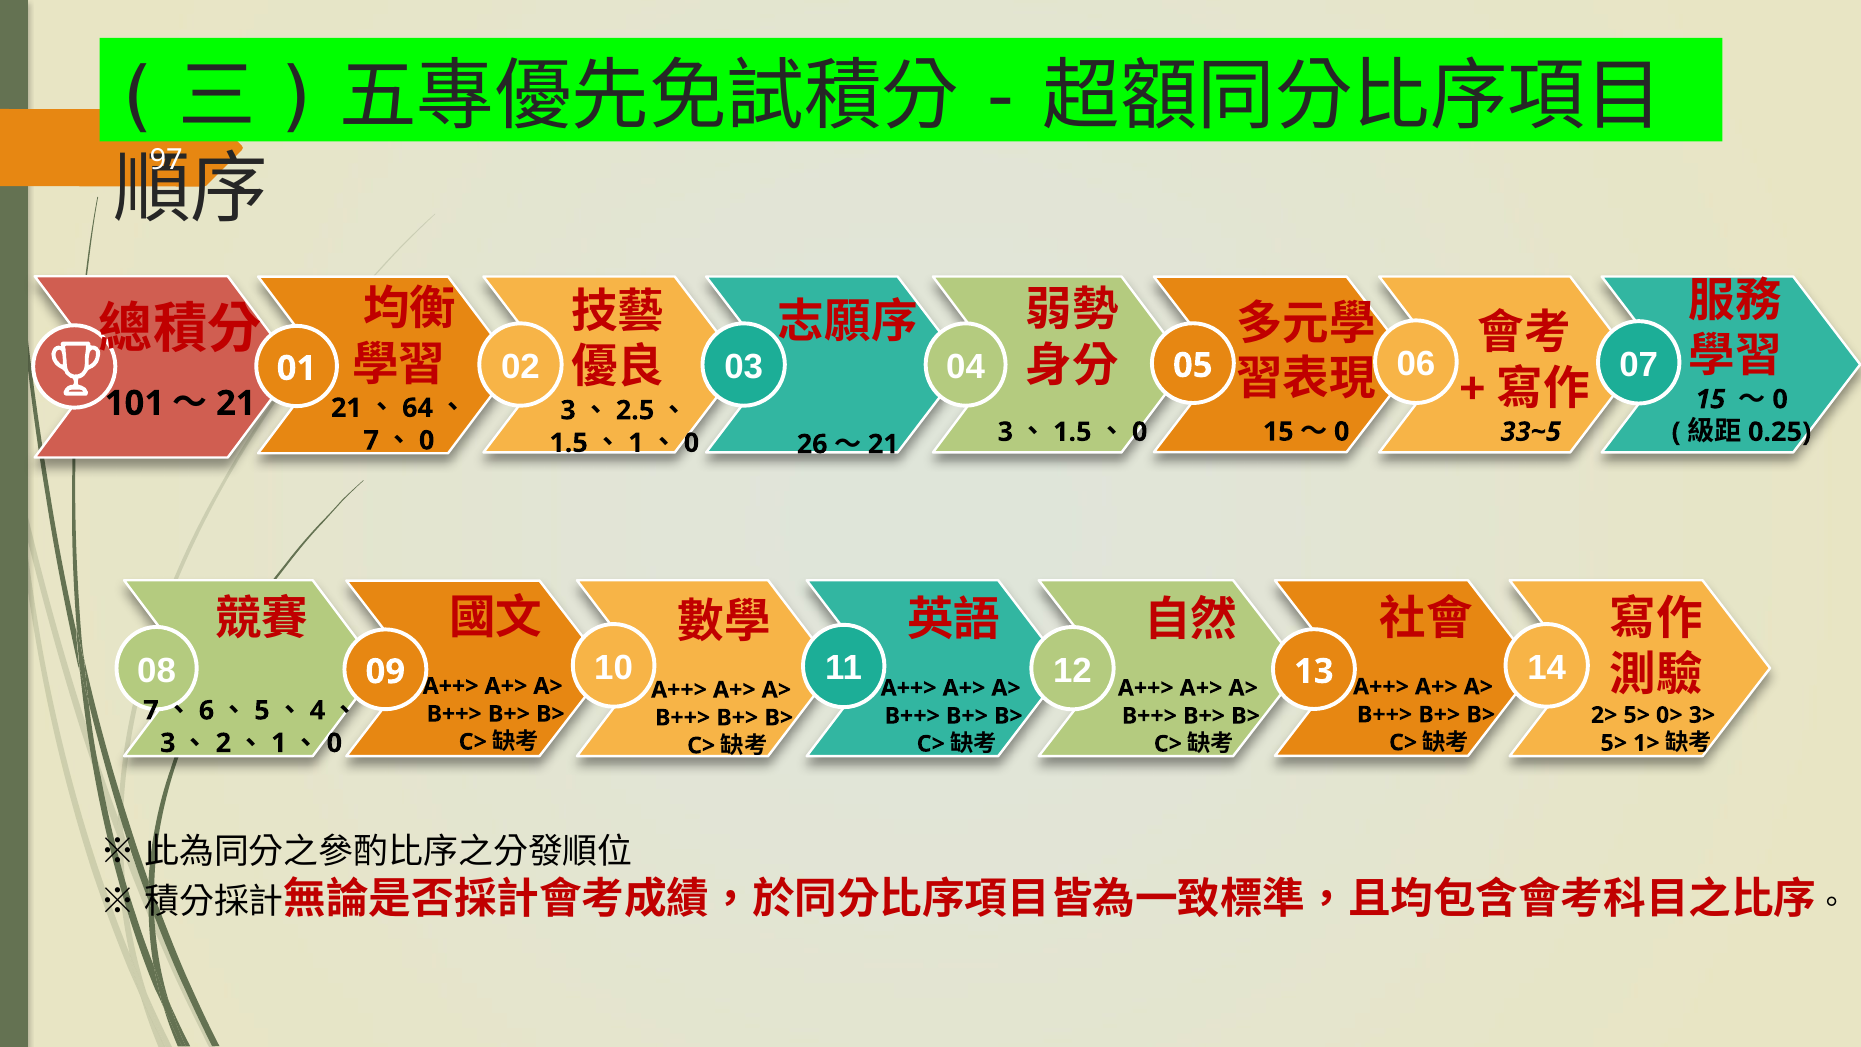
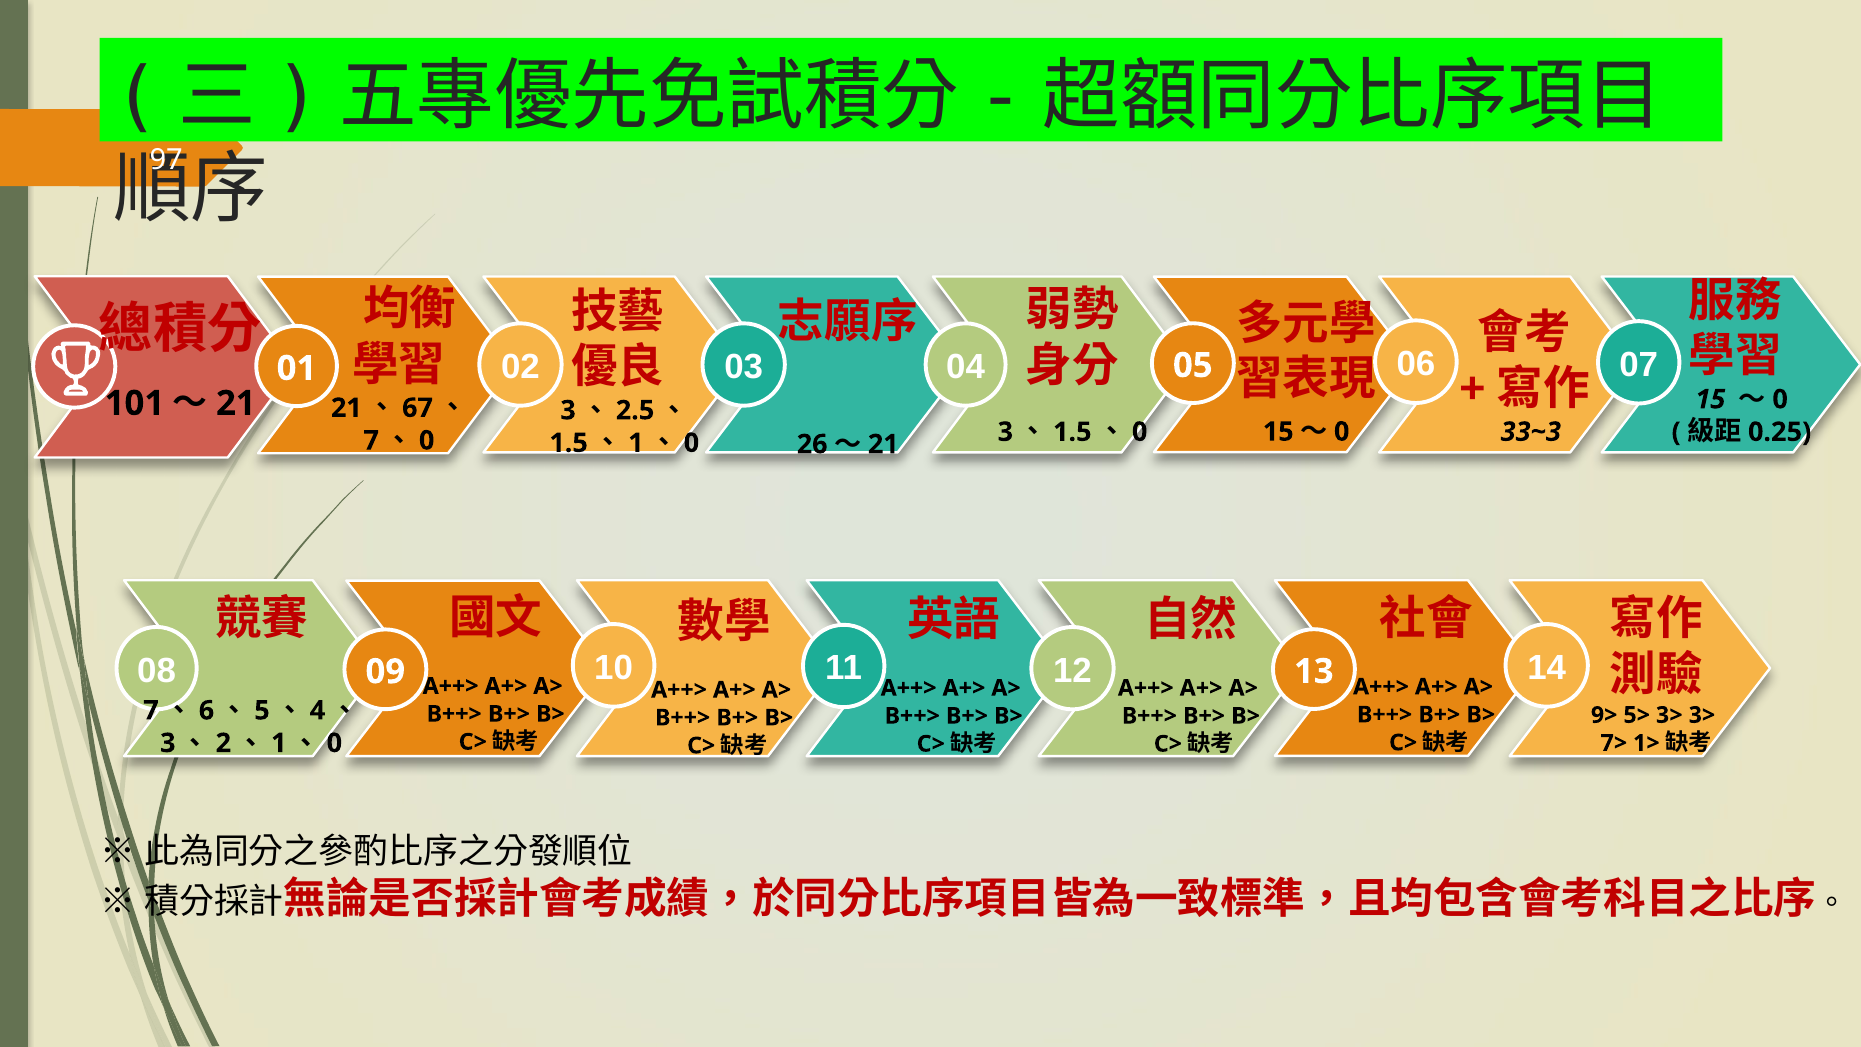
64: 64 -> 67 (418, 408)
33~5: 33~5 -> 33~3 (1531, 432)
2>: 2> -> 9> (1604, 715)
5> 0>: 0> -> 3> (1669, 715)
5>: 5> -> 7> (1614, 743)
